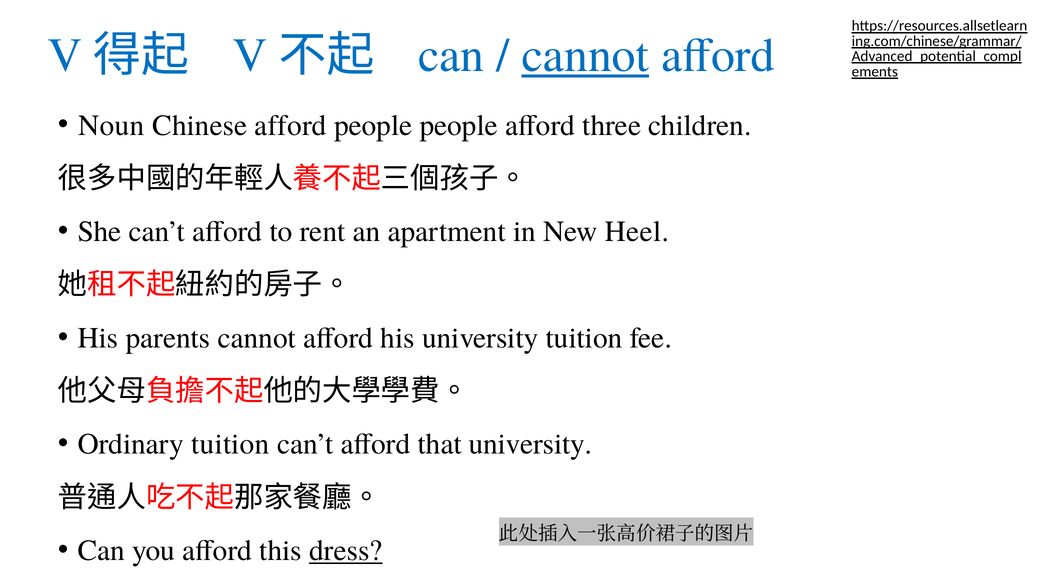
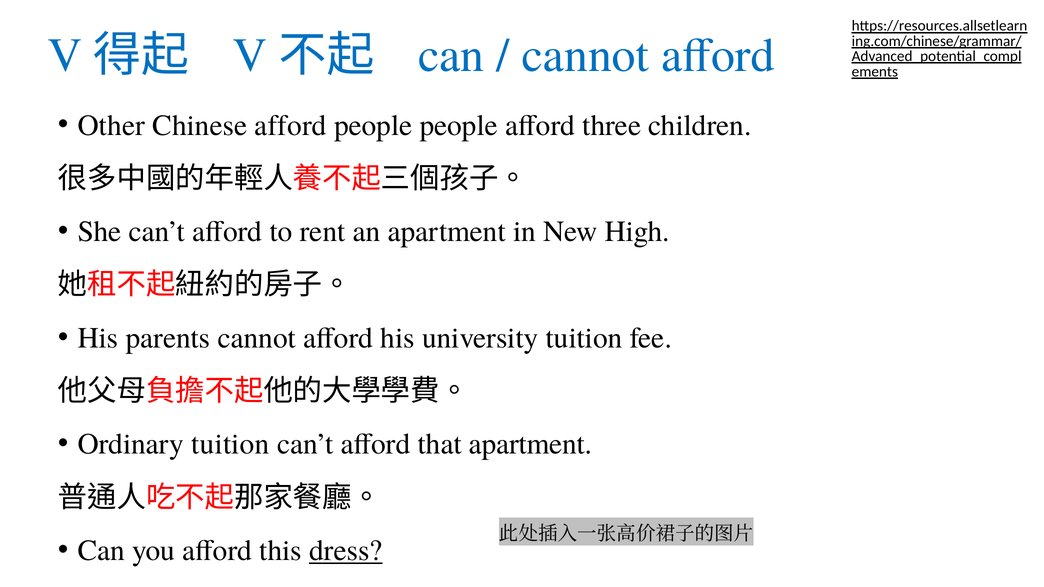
cannot underline: present -> none (585, 55)
Noun: Noun -> Other (111, 125)
Heel: Heel -> High (637, 232)
that university: university -> apartment (530, 444)
